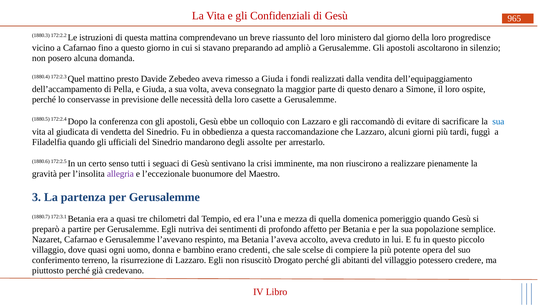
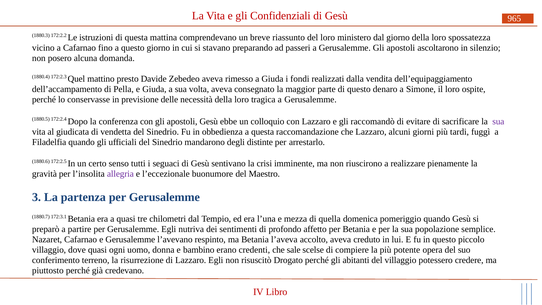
progredisce: progredisce -> spossatezza (469, 37)
ampliò: ampliò -> passeri (298, 48)
casette: casette -> tragica (263, 100)
sua colour: blue -> purple (498, 122)
assolte: assolte -> distinte (260, 142)
